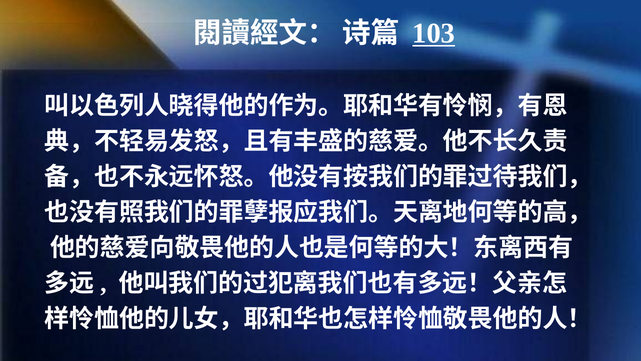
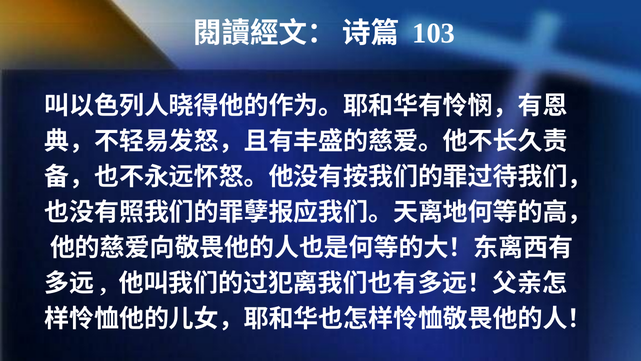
103 underline: present -> none (434, 33)
